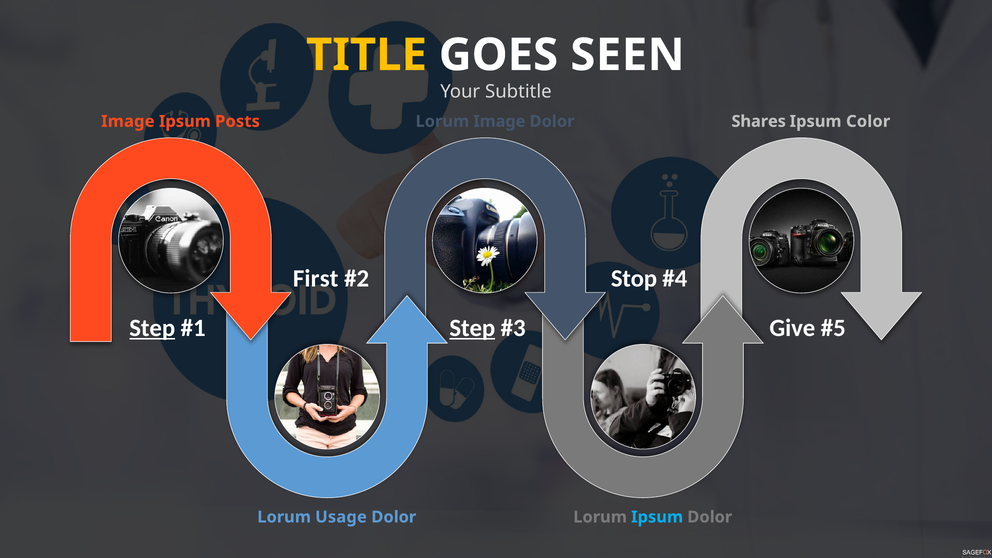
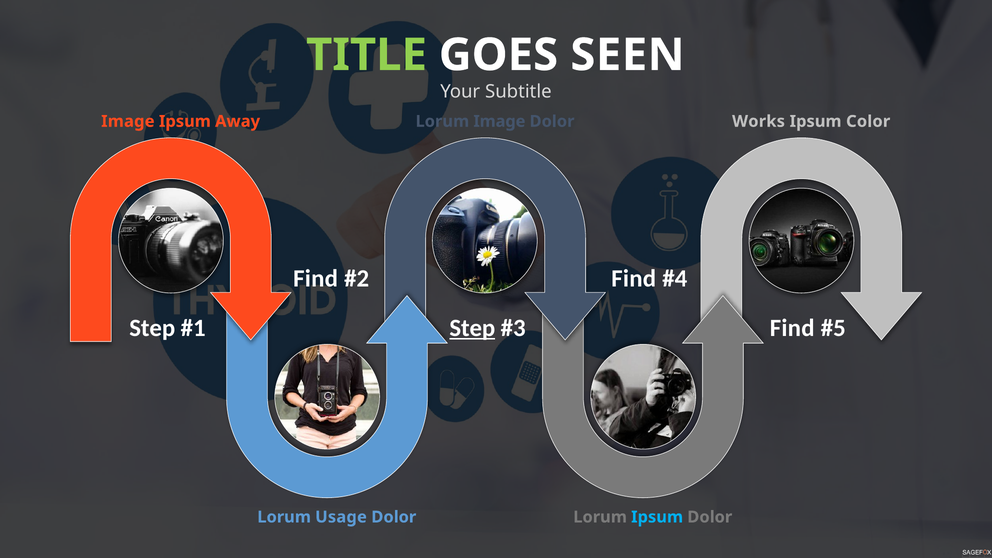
TITLE colour: yellow -> light green (367, 55)
Posts: Posts -> Away (238, 121)
Shares: Shares -> Works (759, 121)
First: First -> Find (316, 279)
Stop: Stop -> Find (634, 279)
Step underline: present -> none (152, 328)
Give: Give -> Find (792, 328)
